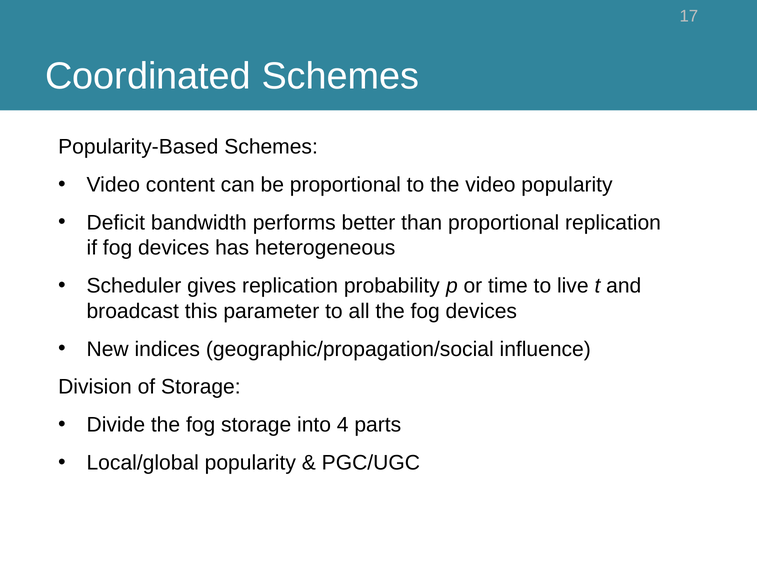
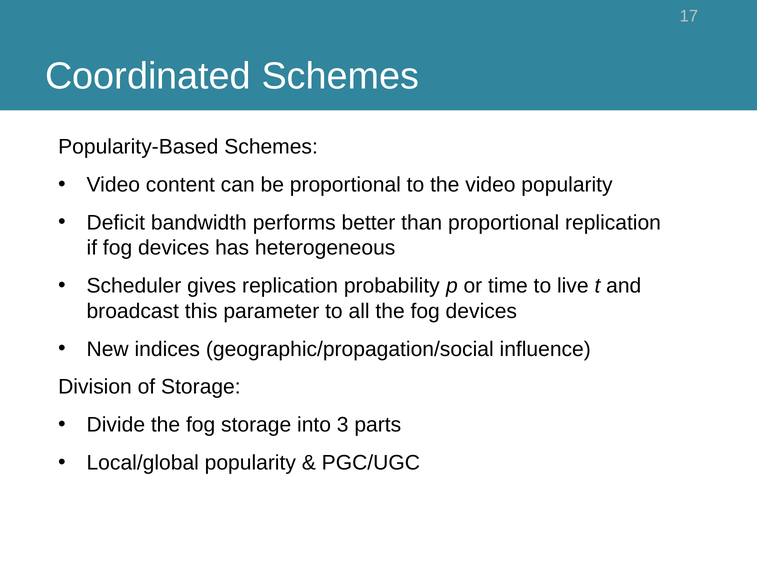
4: 4 -> 3 (343, 425)
